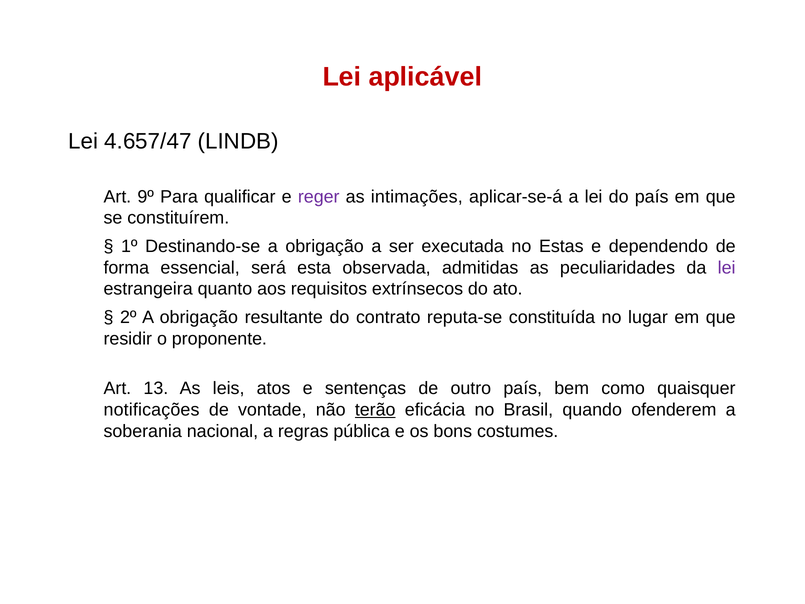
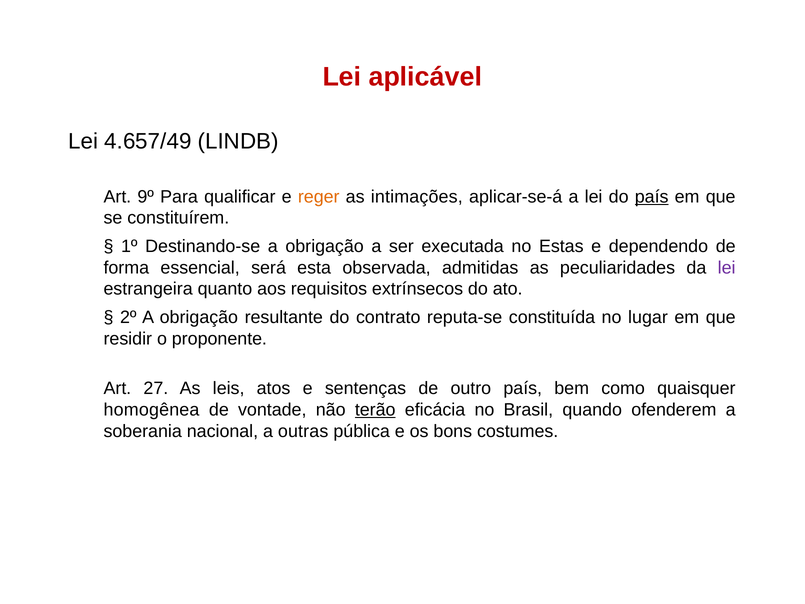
4.657/47: 4.657/47 -> 4.657/49 (148, 141)
reger colour: purple -> orange (319, 197)
país underline: none -> present (652, 197)
13: 13 -> 27 (156, 388)
notificações: notificações -> homogênea (152, 410)
regras: regras -> outras (303, 431)
